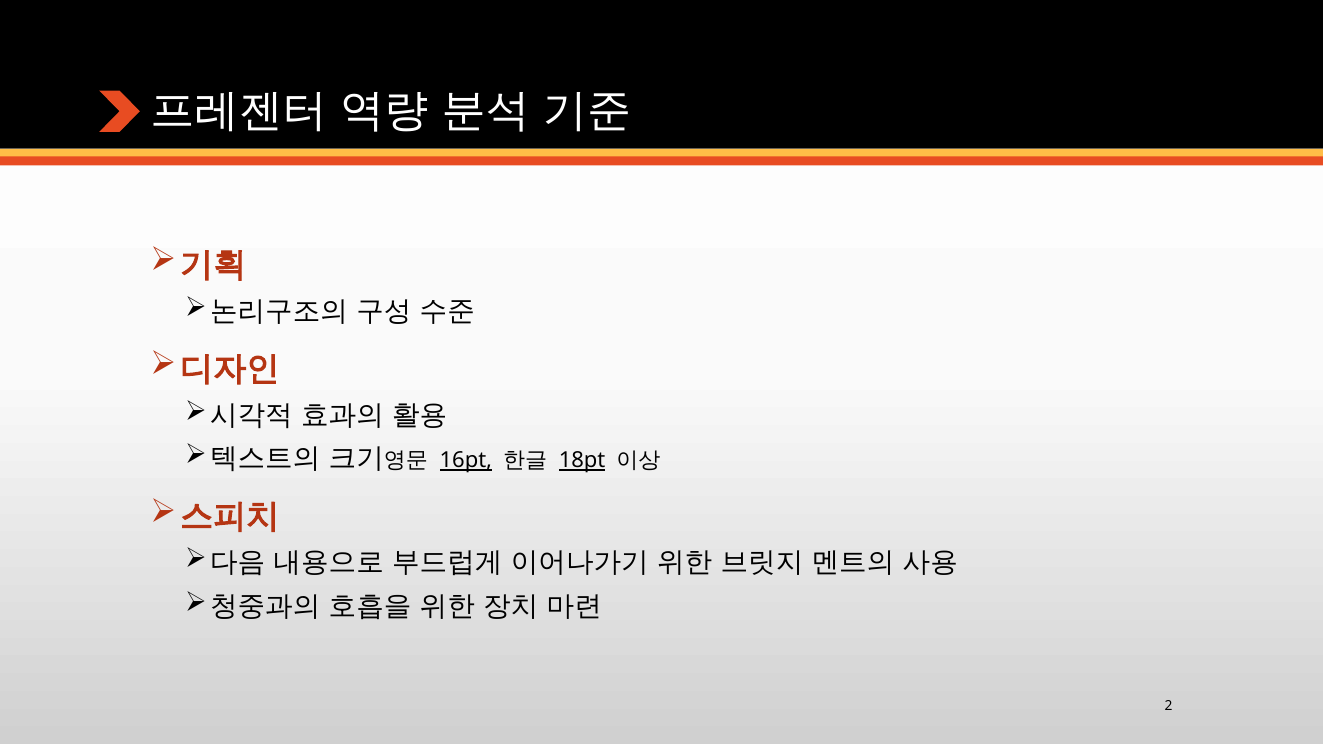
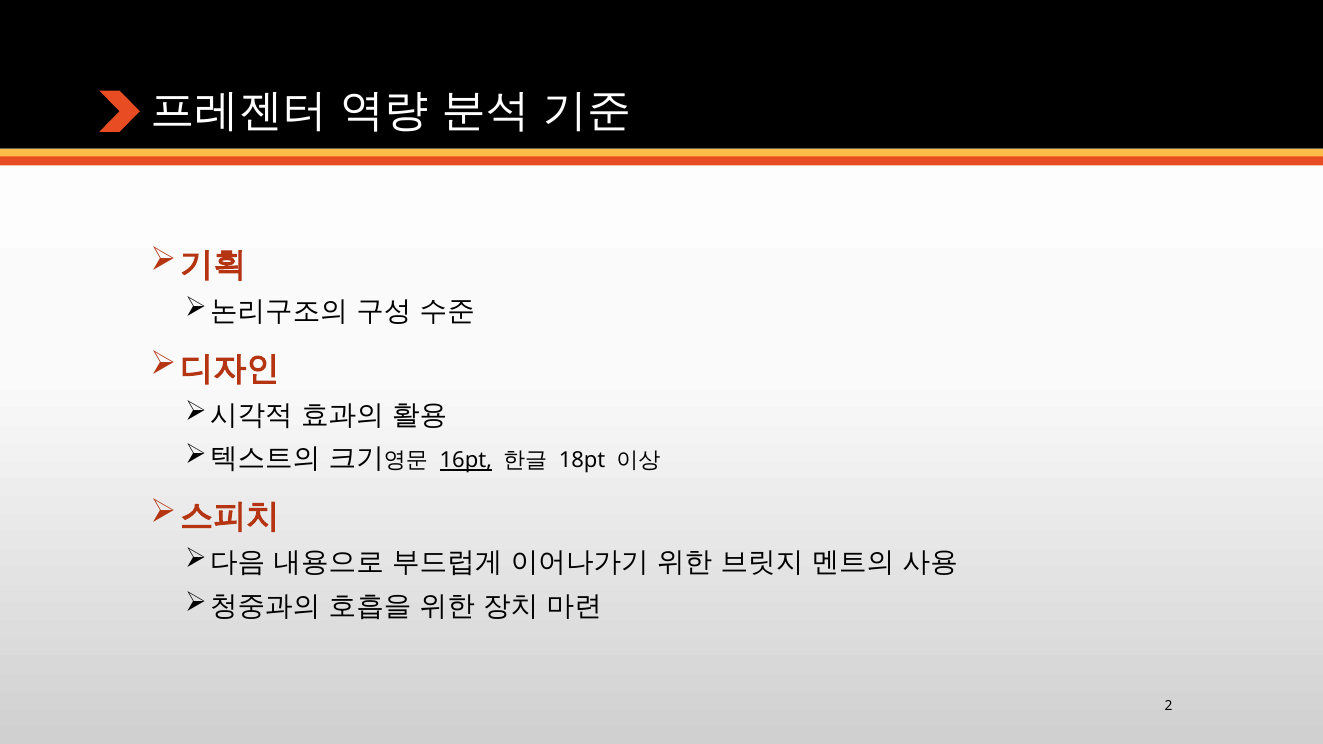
18pt underline: present -> none (582, 460)
